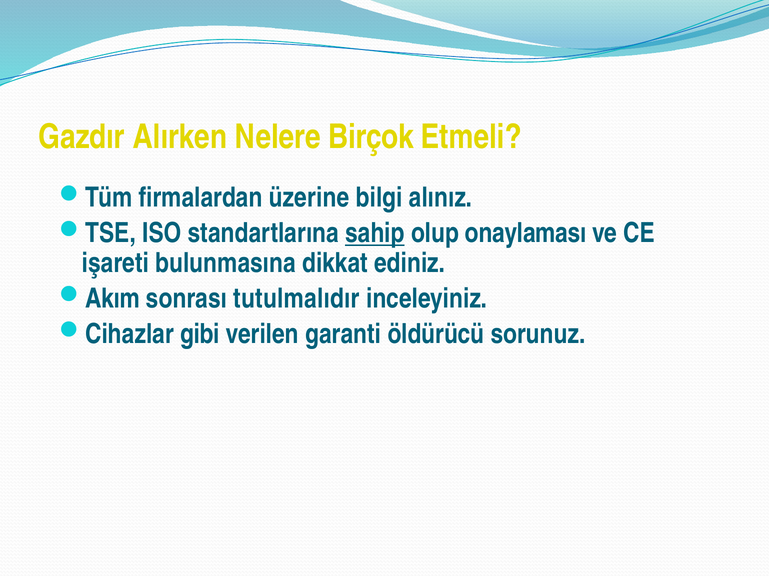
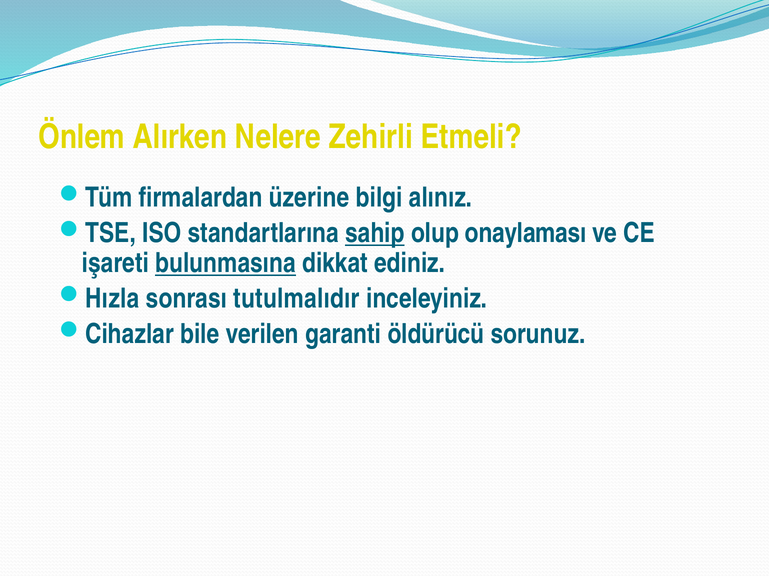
Gazdır: Gazdır -> Önlem (82, 137)
Birçok: Birçok -> Zehirli (371, 137)
bulunmasına underline: none -> present (226, 264)
Akım: Akım -> Hızla (112, 299)
gibi: gibi -> bile (200, 335)
